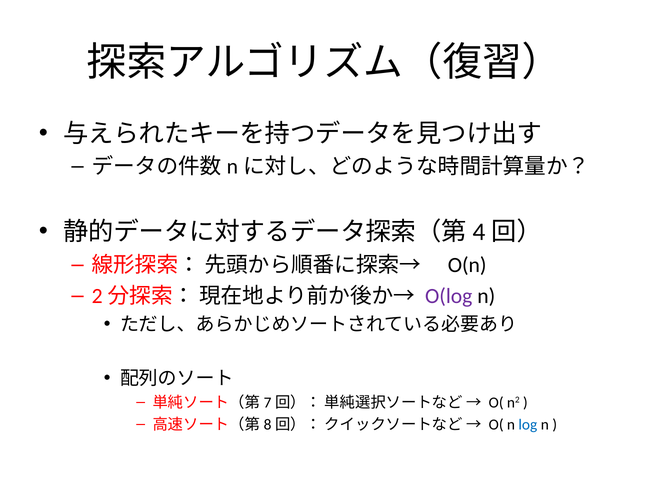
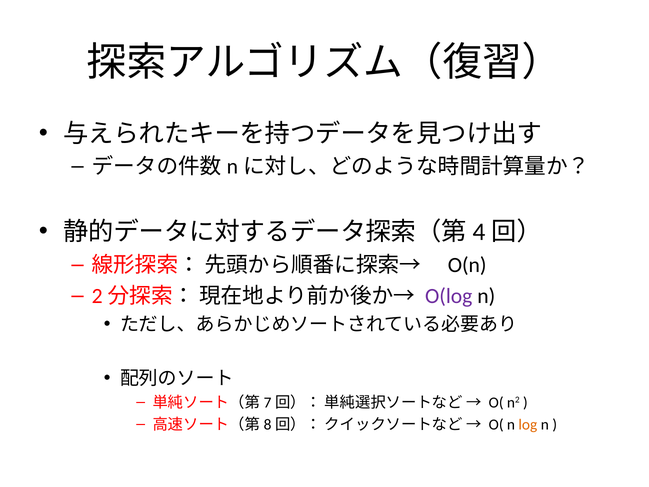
log colour: blue -> orange (528, 424)
